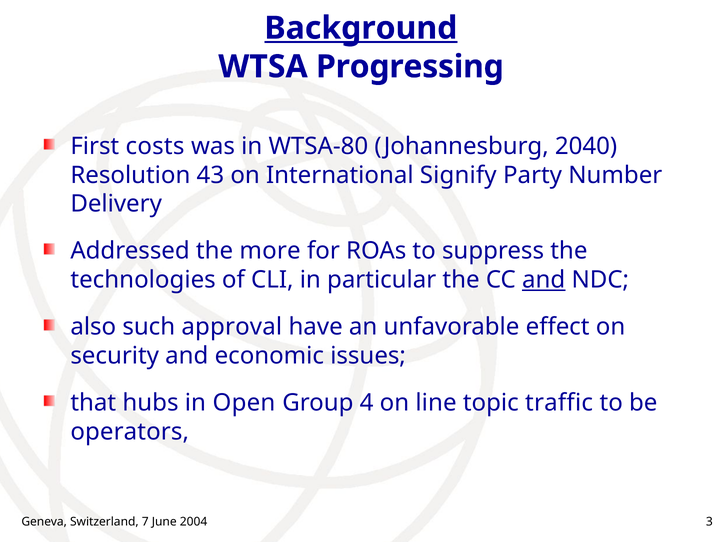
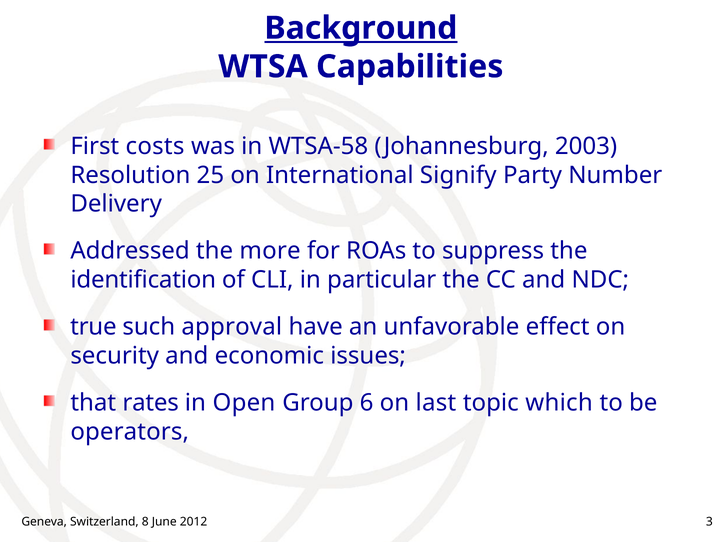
Progressing: Progressing -> Capabilities (410, 67)
WTSA-80: WTSA-80 -> WTSA-58 (318, 146)
2040: 2040 -> 2003 (586, 146)
43: 43 -> 25 (210, 175)
technologies: technologies -> identification (143, 280)
and underline: present -> none (544, 280)
also: also -> true (93, 327)
hubs: hubs -> rates (151, 402)
4: 4 -> 6 (367, 402)
line: line -> last (436, 402)
traffic: traffic -> which (559, 402)
7: 7 -> 8 (145, 521)
2004: 2004 -> 2012 (194, 521)
